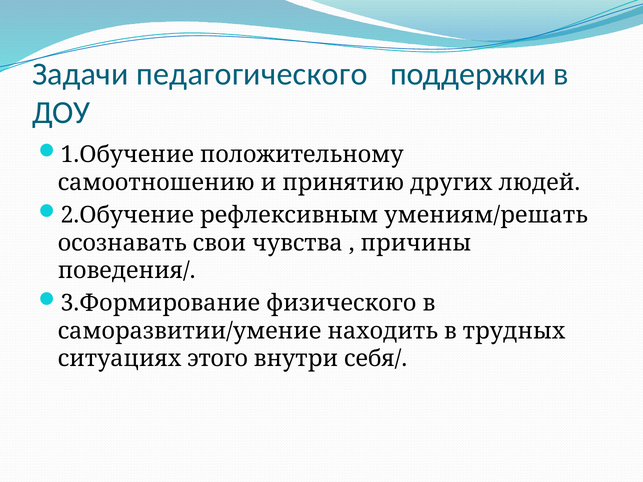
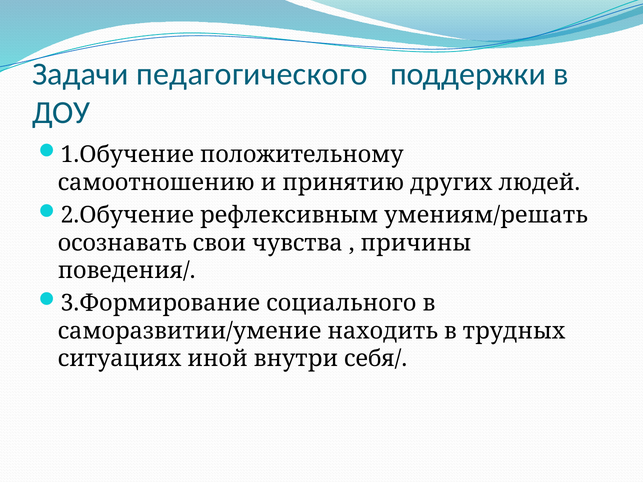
физического: физического -> социального (341, 303)
этого: этого -> иной (217, 359)
